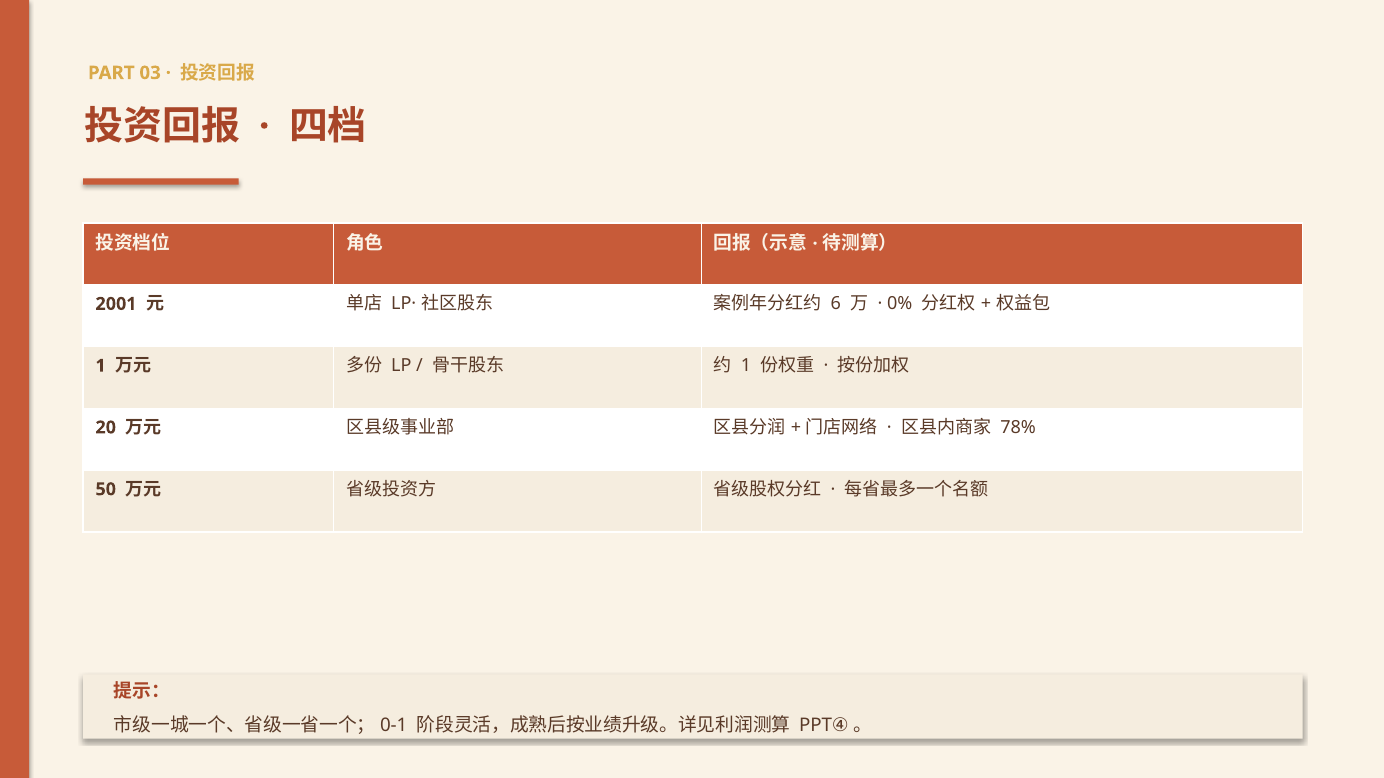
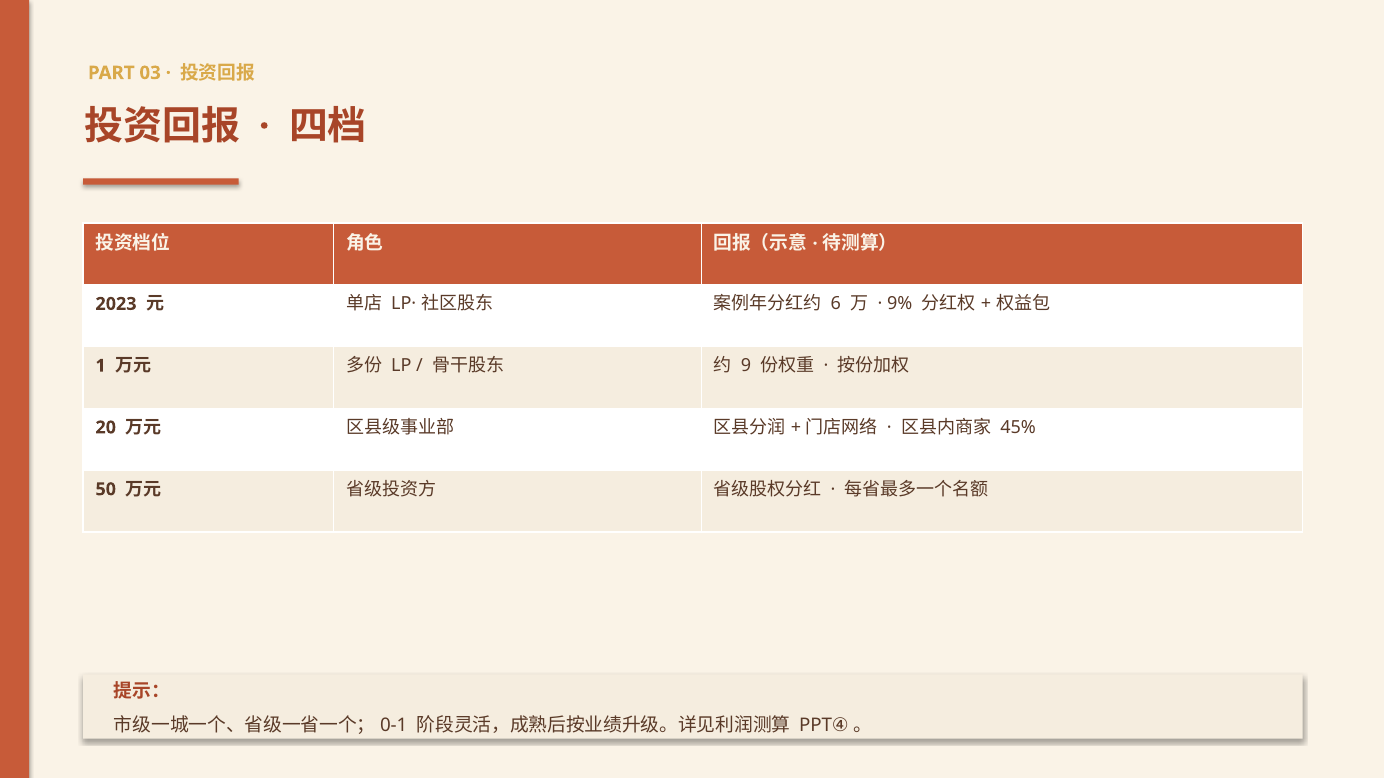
2001: 2001 -> 2023 (116, 304)
0%: 0% -> 9% (900, 304)
1: 1 -> 9 (746, 366)
78%: 78% -> 45% (1018, 428)
